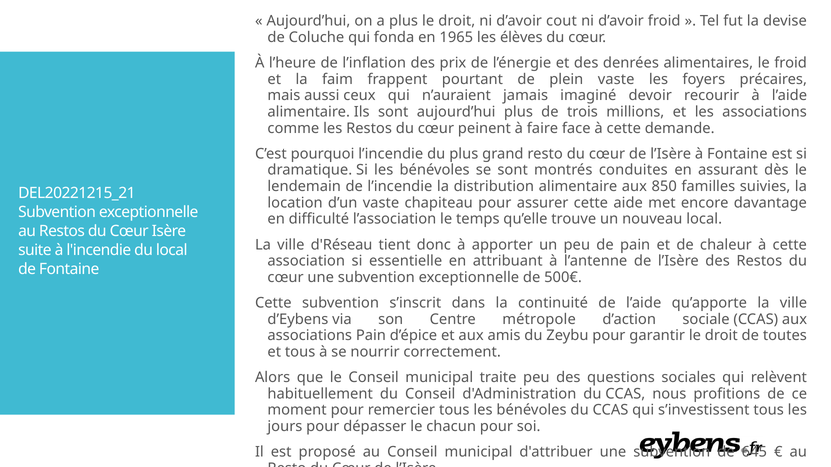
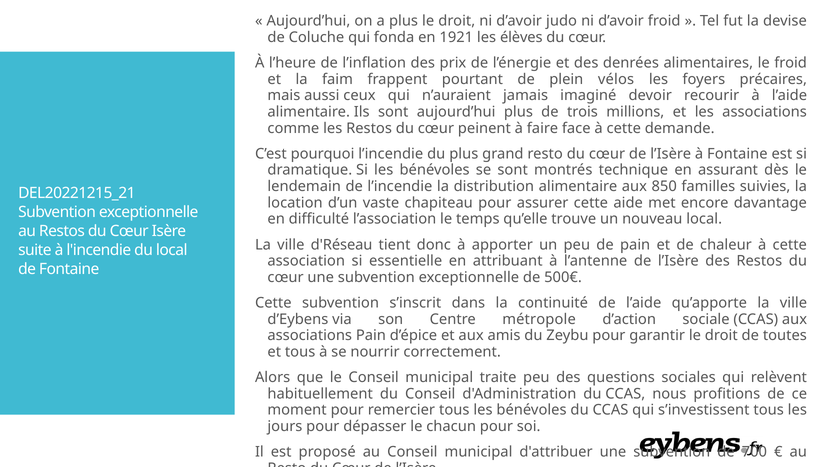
cout: cout -> judo (562, 21)
1965: 1965 -> 1921 (456, 37)
plein vaste: vaste -> vélos (616, 79)
conduites: conduites -> technique (633, 170)
645: 645 -> 700 (754, 452)
